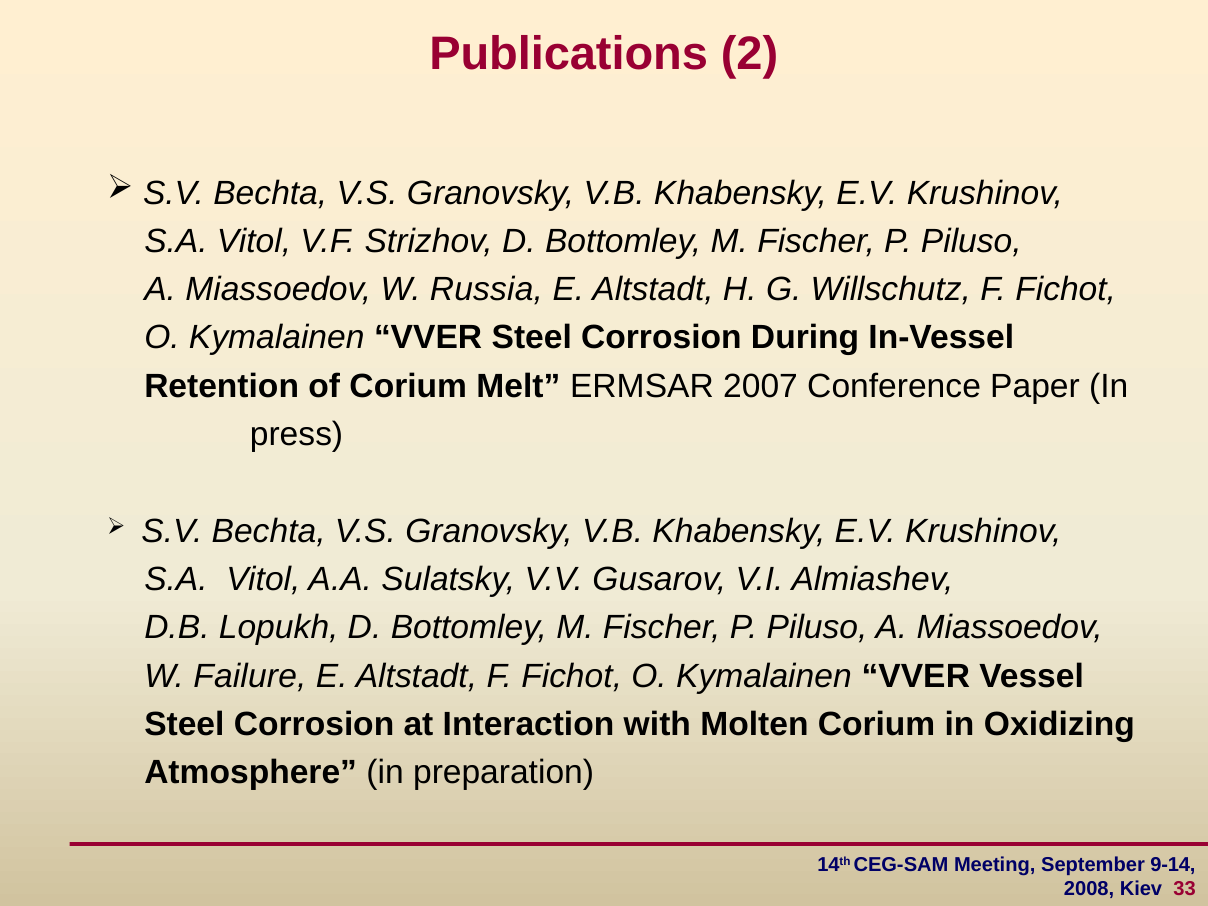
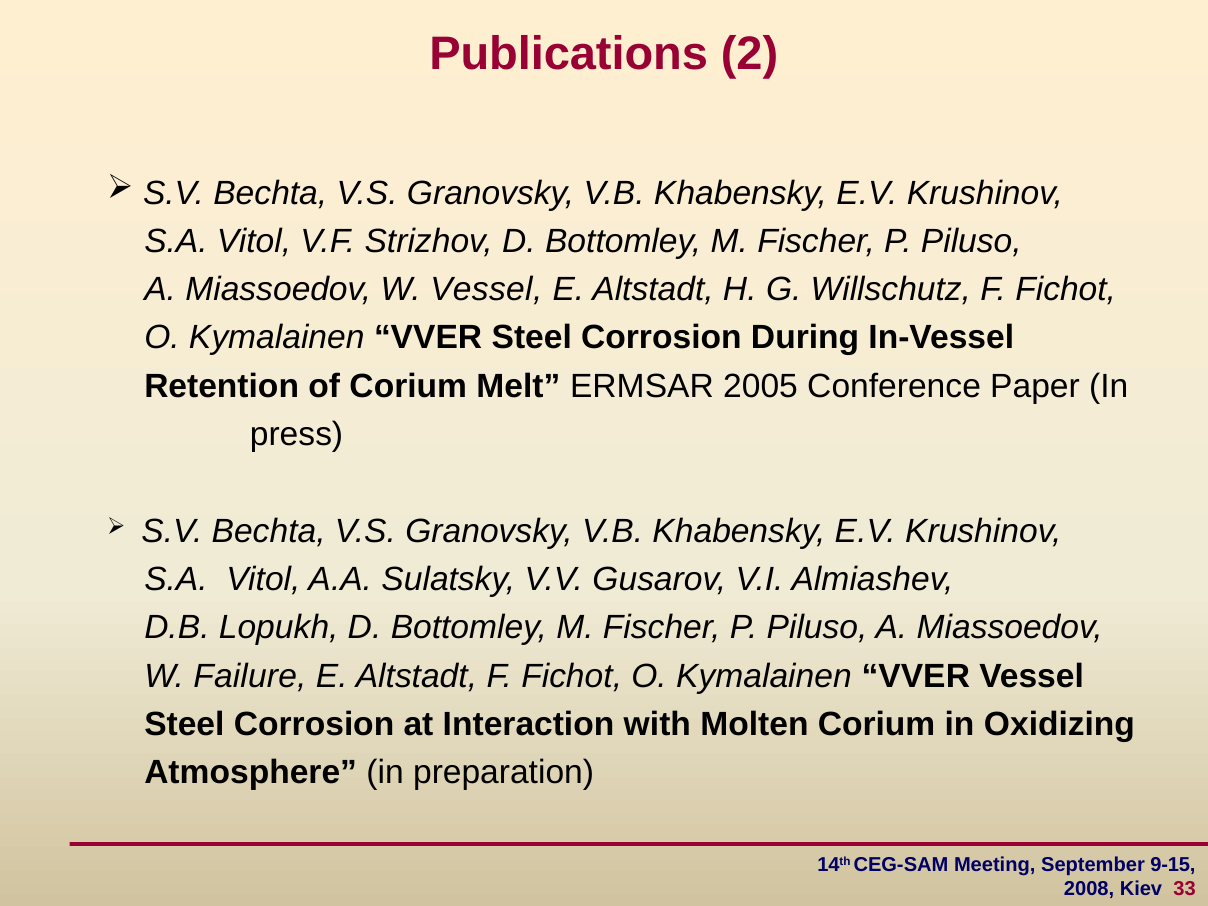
W Russia: Russia -> Vessel (486, 290)
2007: 2007 -> 2005 (761, 386)
9-14: 9-14 -> 9-15 (1173, 865)
